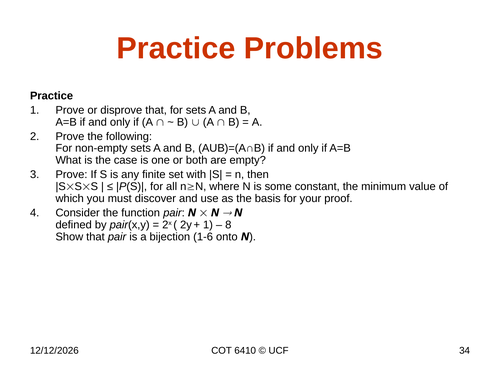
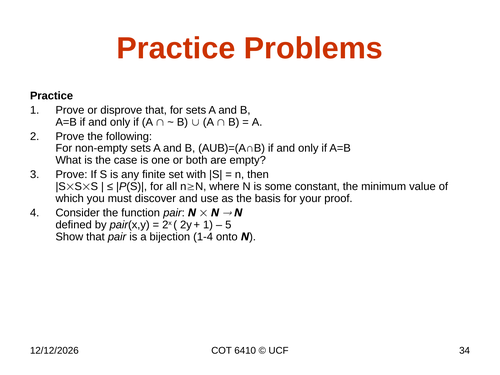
8: 8 -> 5 (228, 225)
1-6: 1-6 -> 1-4 (203, 237)
